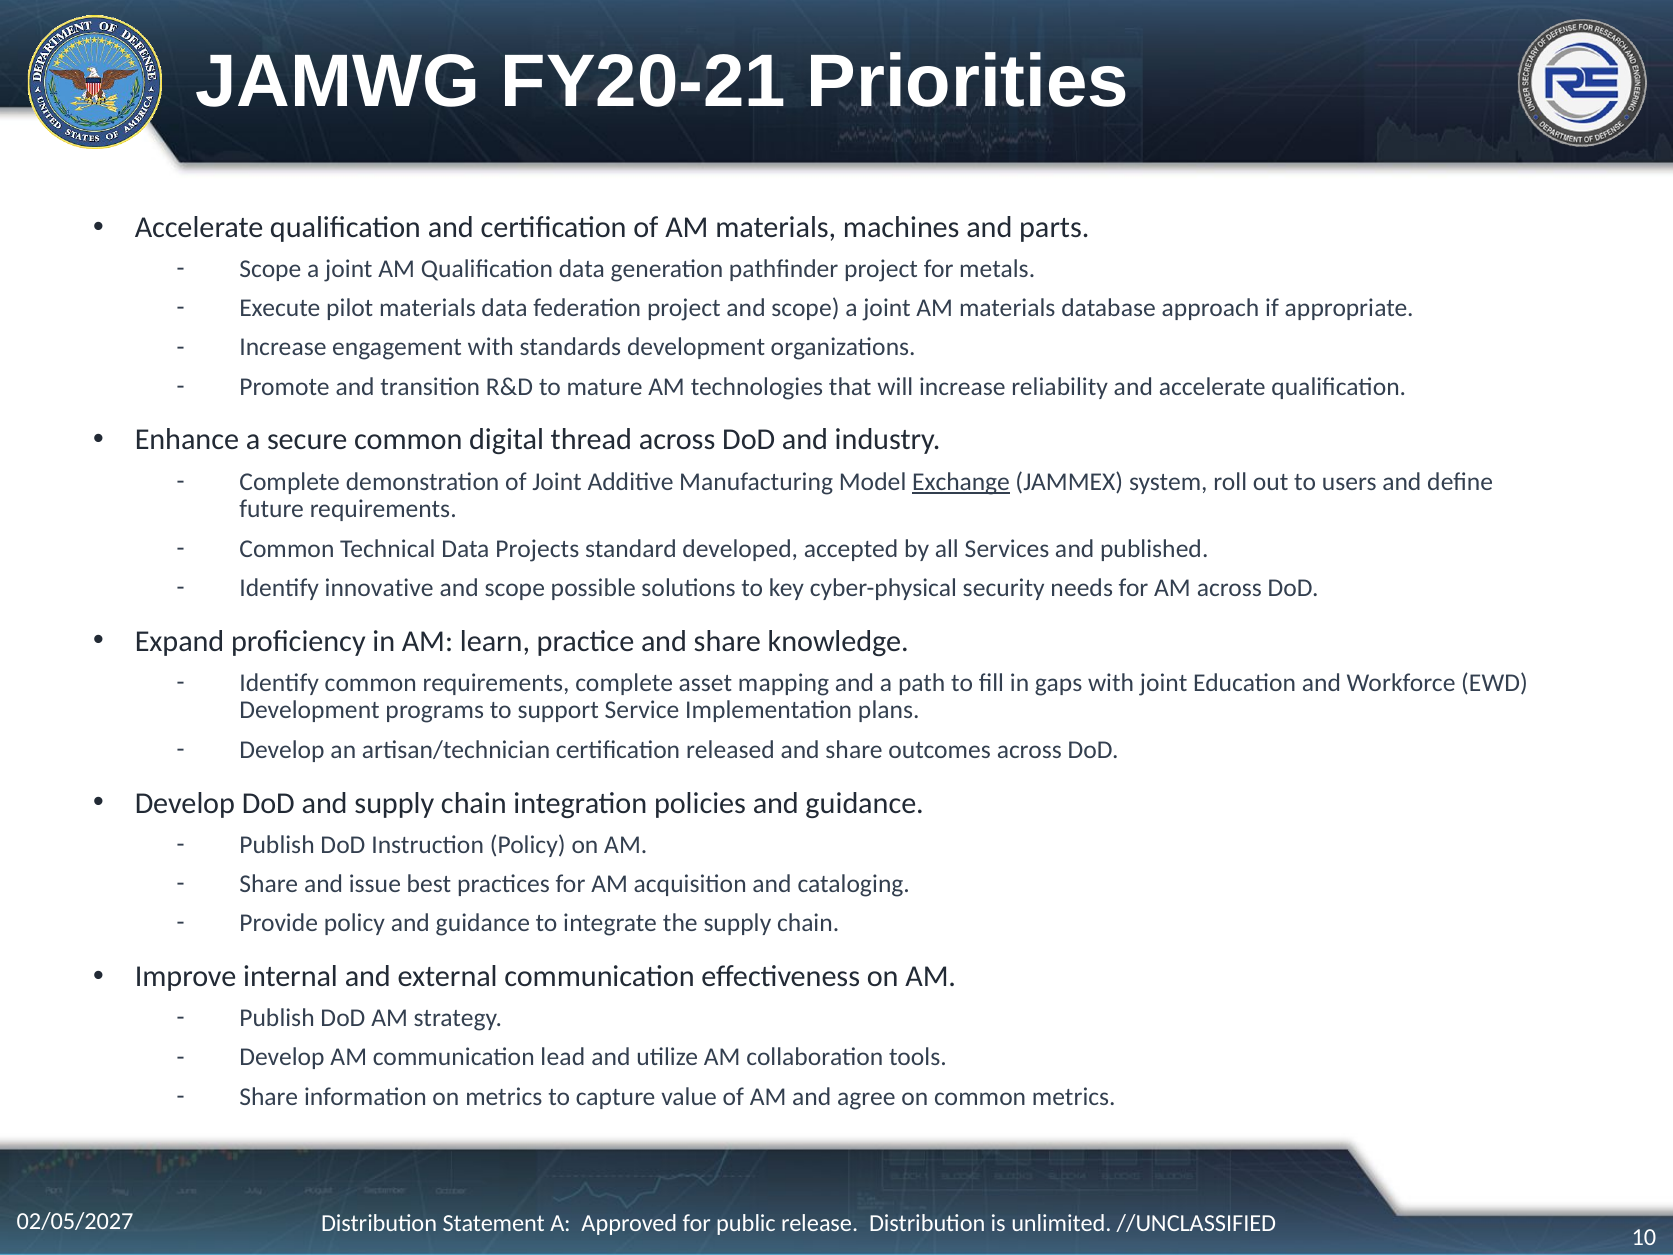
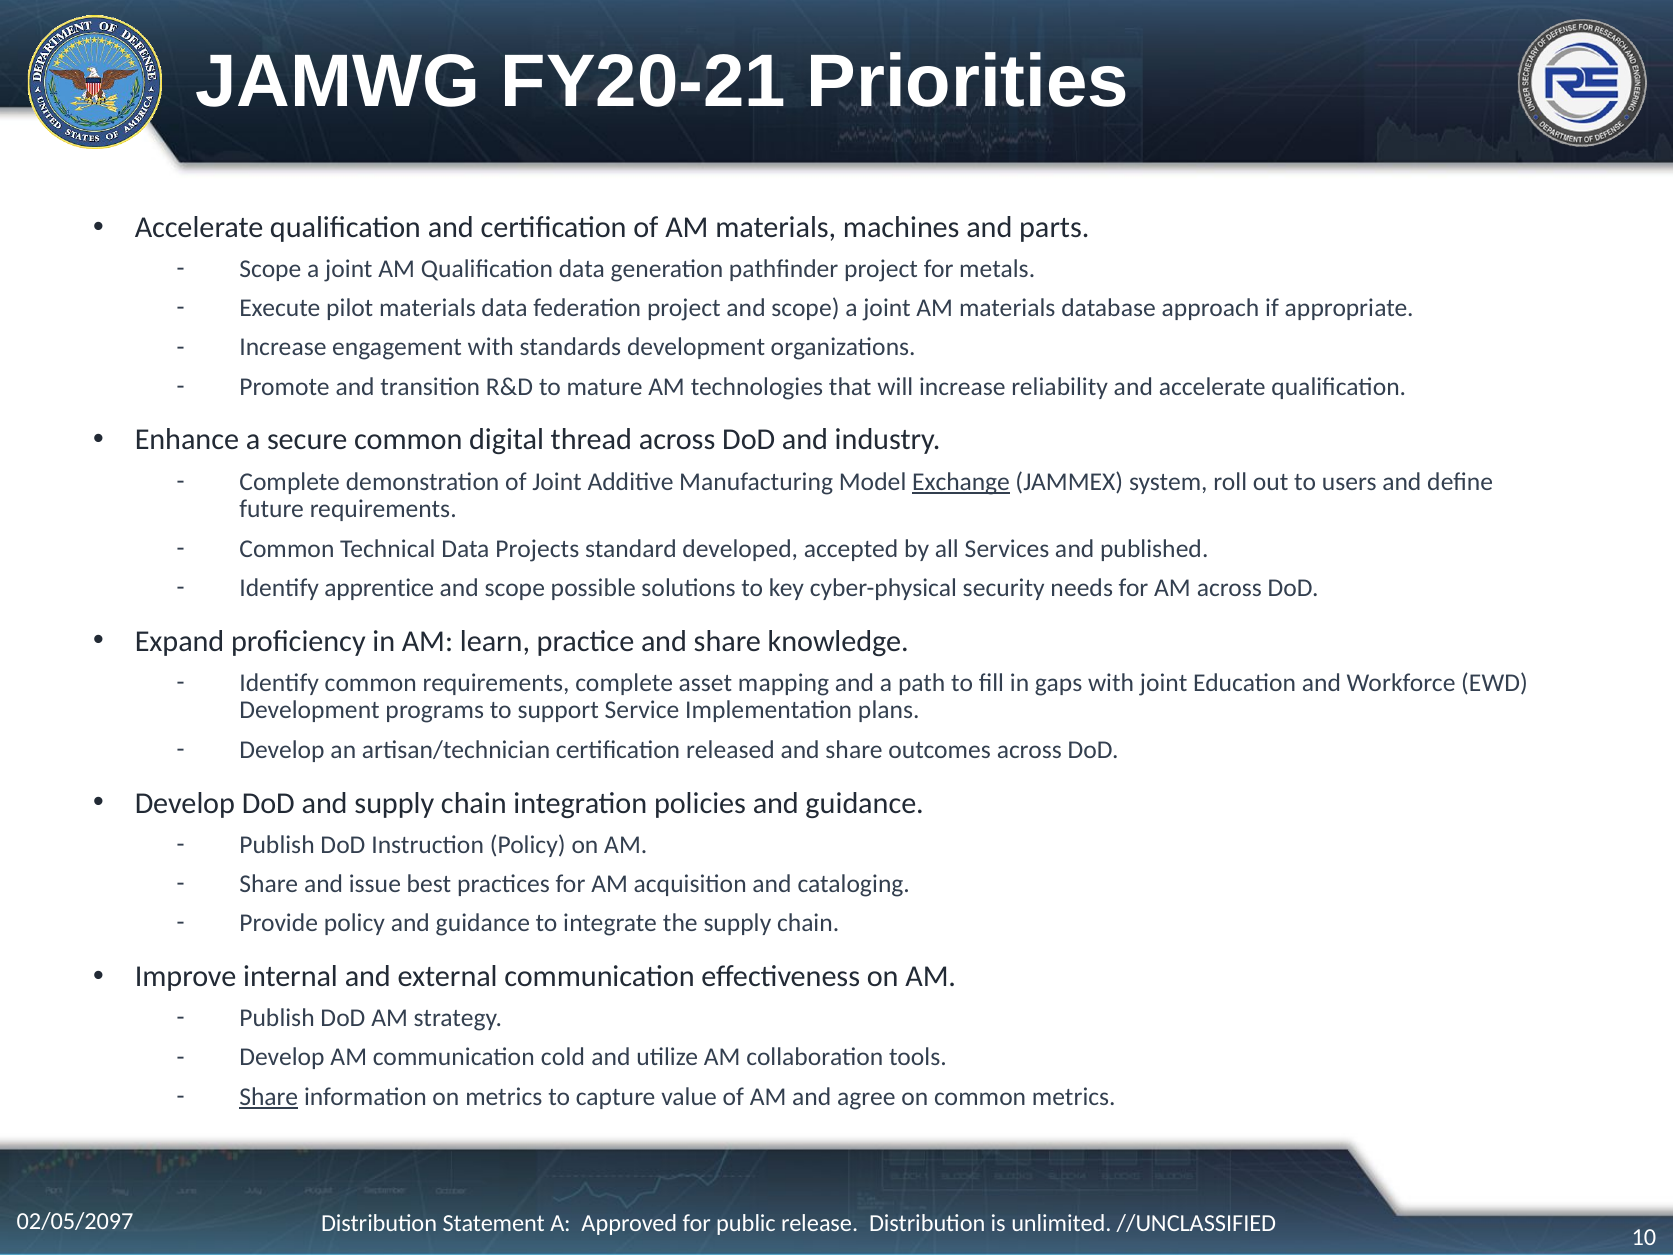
innovative: innovative -> apprentice (379, 588)
lead: lead -> cold (563, 1057)
Share underline: none -> present (269, 1097)
02/05/2027: 02/05/2027 -> 02/05/2097 (75, 1221)
